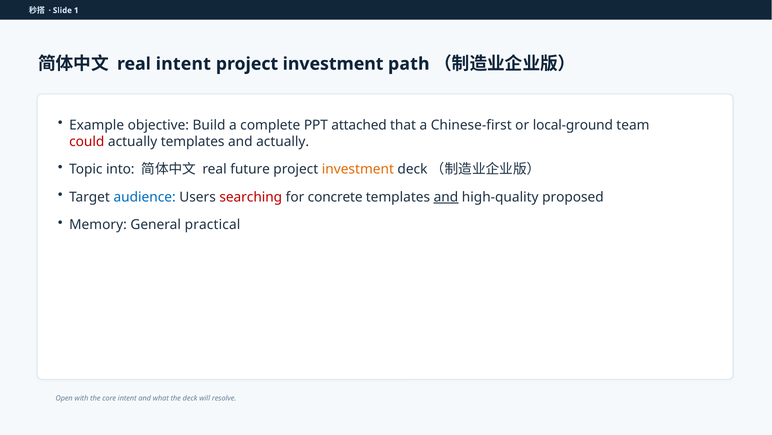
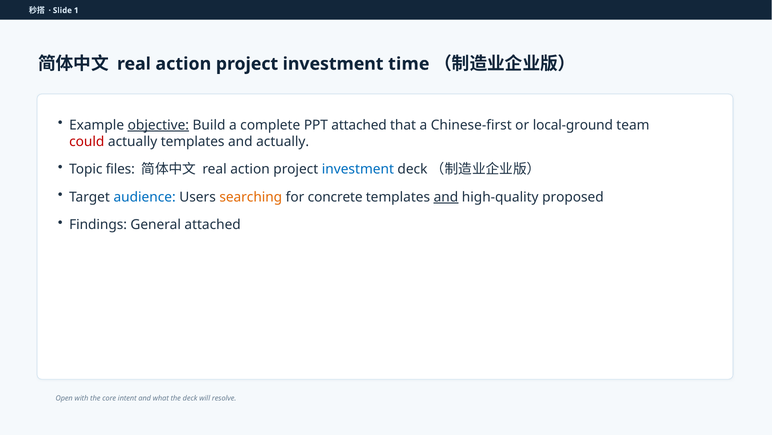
intent: intent -> action (183, 64)
path: path -> time (409, 64)
objective underline: none -> present (158, 125)
into: into -> files (120, 169)
future: future -> action (250, 169)
investment colour: orange -> blue (358, 169)
searching colour: red -> orange (251, 197)
Memory: Memory -> Findings (98, 224)
General practical: practical -> attached (213, 224)
